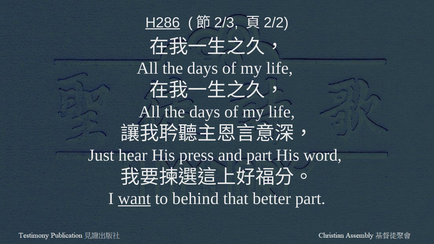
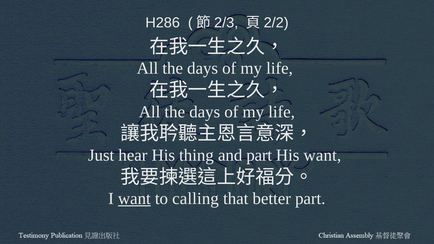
H286 underline: present -> none (163, 23)
press: press -> thing (196, 155)
His word: word -> want (322, 155)
behind: behind -> calling (196, 199)
